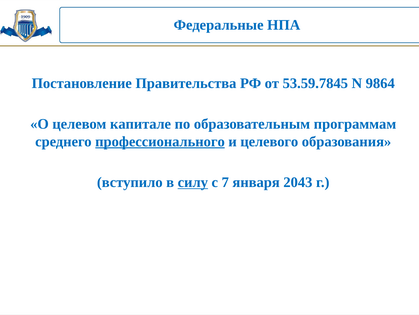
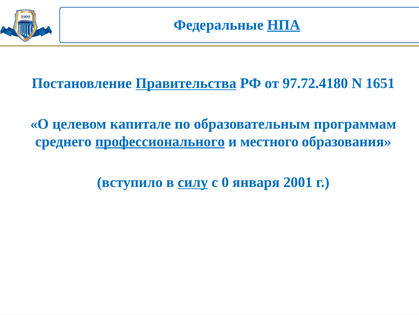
НПА underline: none -> present (284, 25)
Правительства underline: none -> present (186, 83)
53.59.7845: 53.59.7845 -> 97.72.4180 (315, 83)
9864: 9864 -> 1651 (380, 83)
целевого: целевого -> местного (269, 141)
7: 7 -> 0 (225, 182)
2043: 2043 -> 2001 (298, 182)
